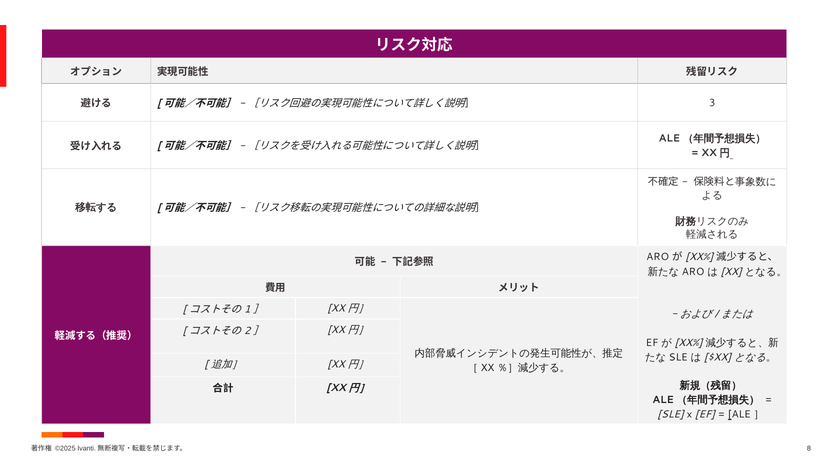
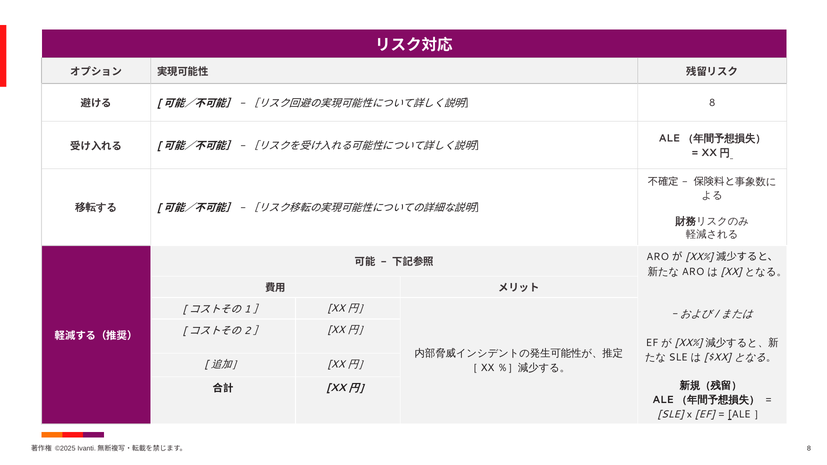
3: 3 -> 8 (712, 103)
